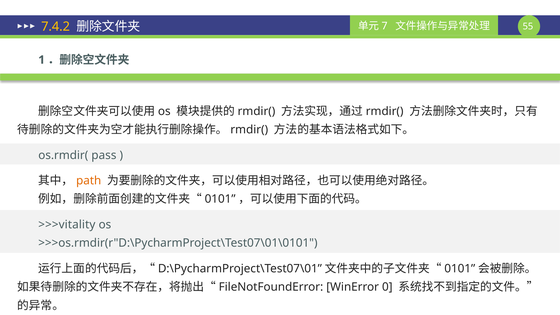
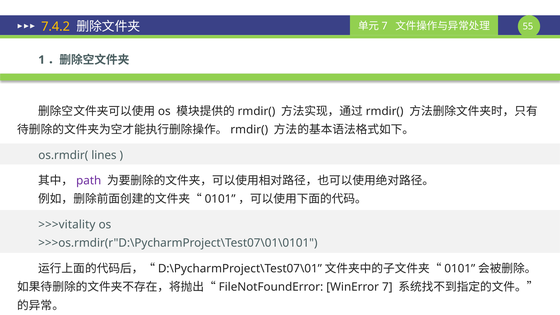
pass: pass -> lines (104, 155)
path colour: orange -> purple (89, 181)
0: 0 -> 7 (387, 287)
